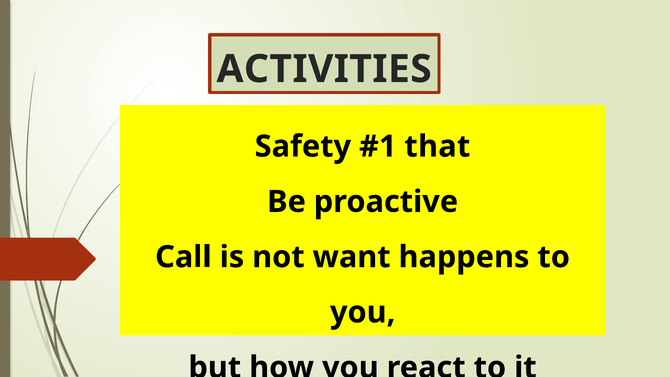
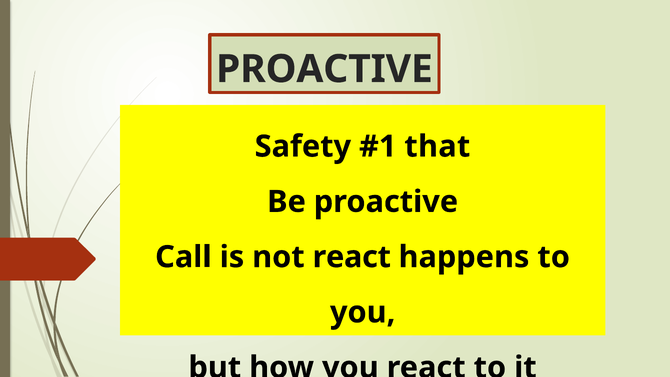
ACTIVITIES: ACTIVITIES -> PROACTIVE (324, 69)
not want: want -> react (352, 257)
